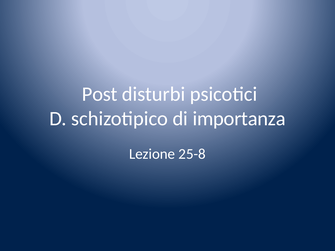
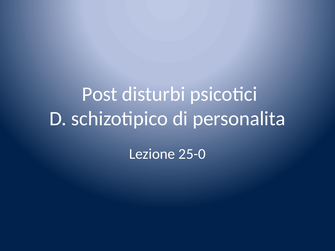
importanza: importanza -> personalita (239, 119)
25-8: 25-8 -> 25-0 (192, 154)
